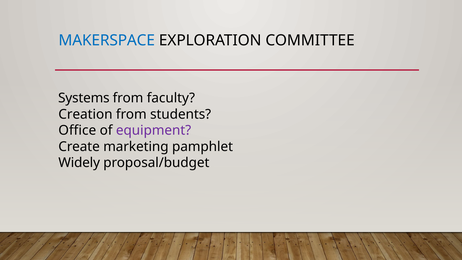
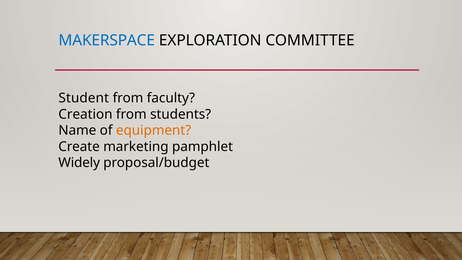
Systems: Systems -> Student (84, 98)
Office: Office -> Name (77, 130)
equipment colour: purple -> orange (154, 130)
